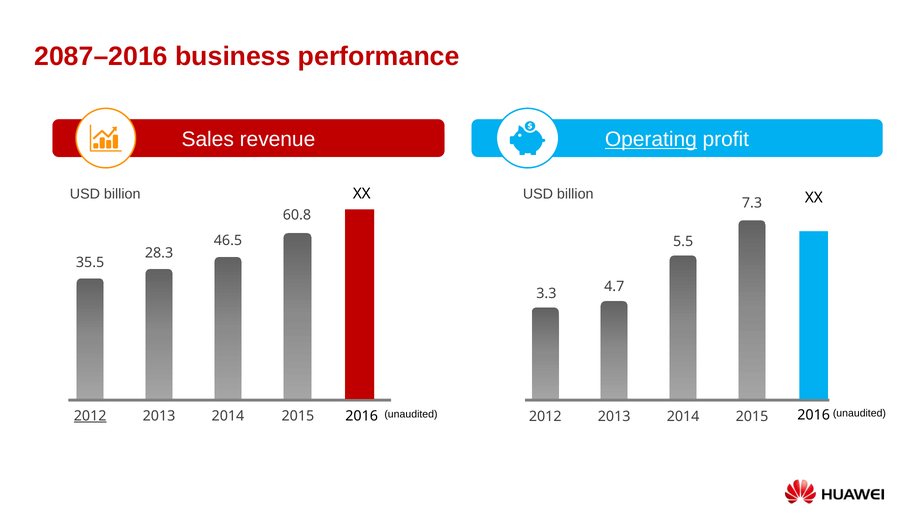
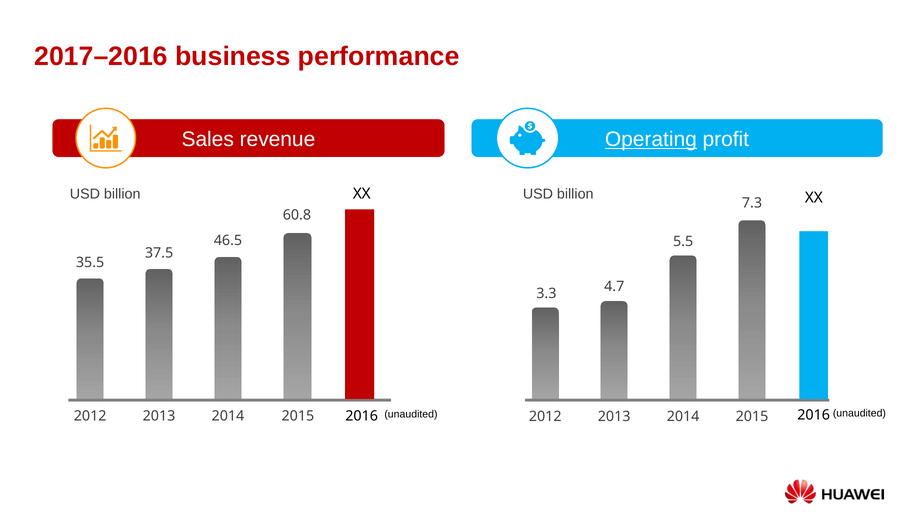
2087–2016: 2087–2016 -> 2017–2016 (101, 56)
28.3: 28.3 -> 37.5 (159, 253)
2012 underline: present -> none (90, 416)
